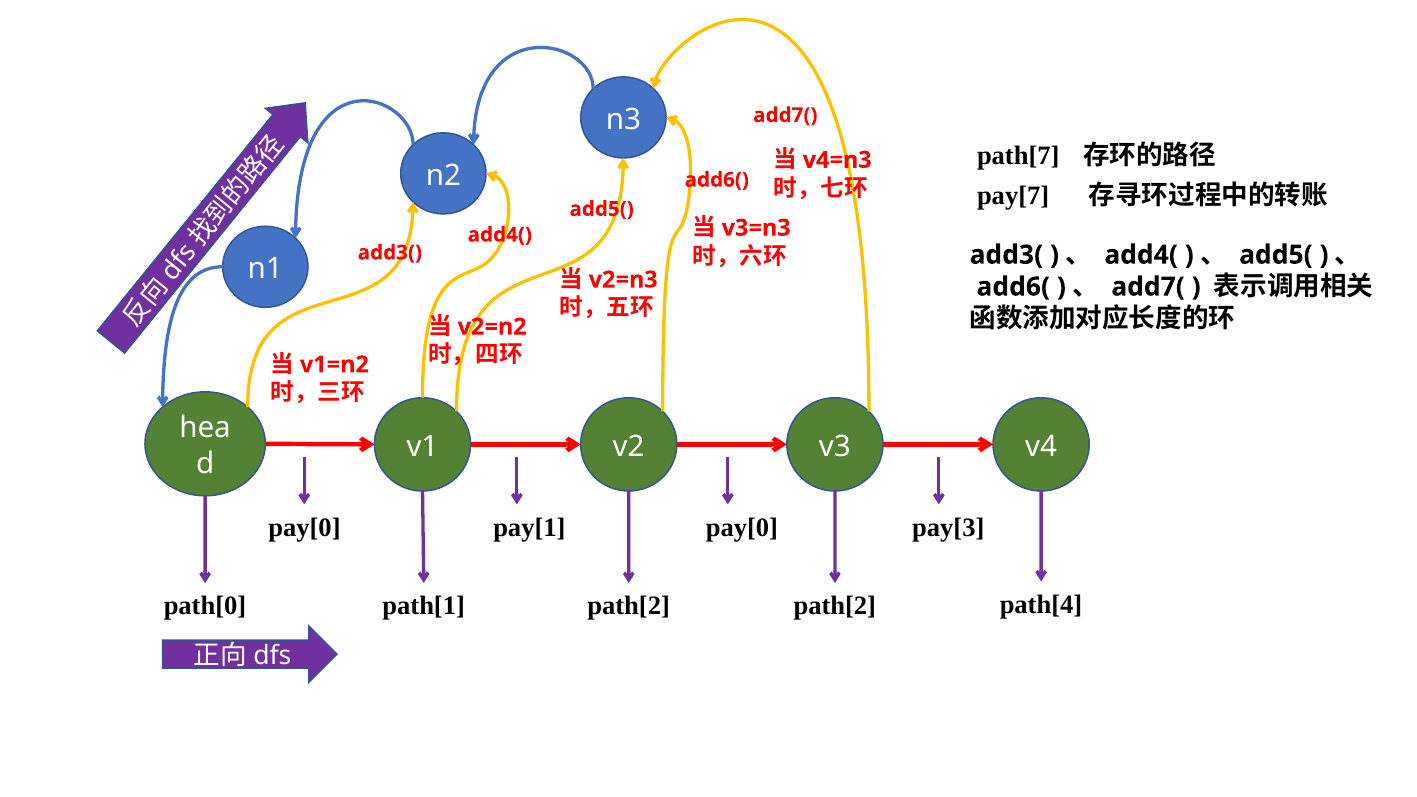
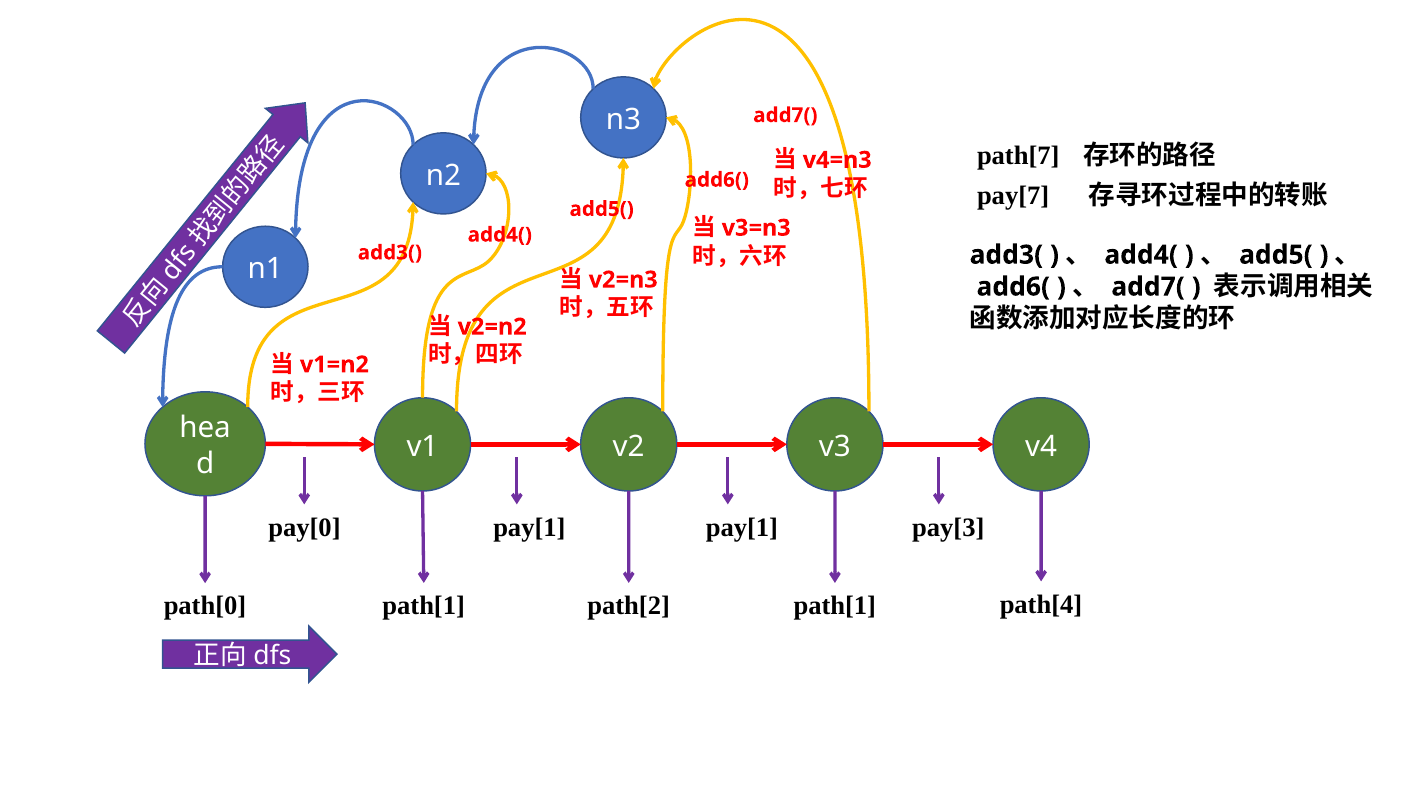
pay[1 pay[0: pay[0 -> pay[1 (742, 527)
path[2 path[2: path[2 -> path[1 (835, 606)
